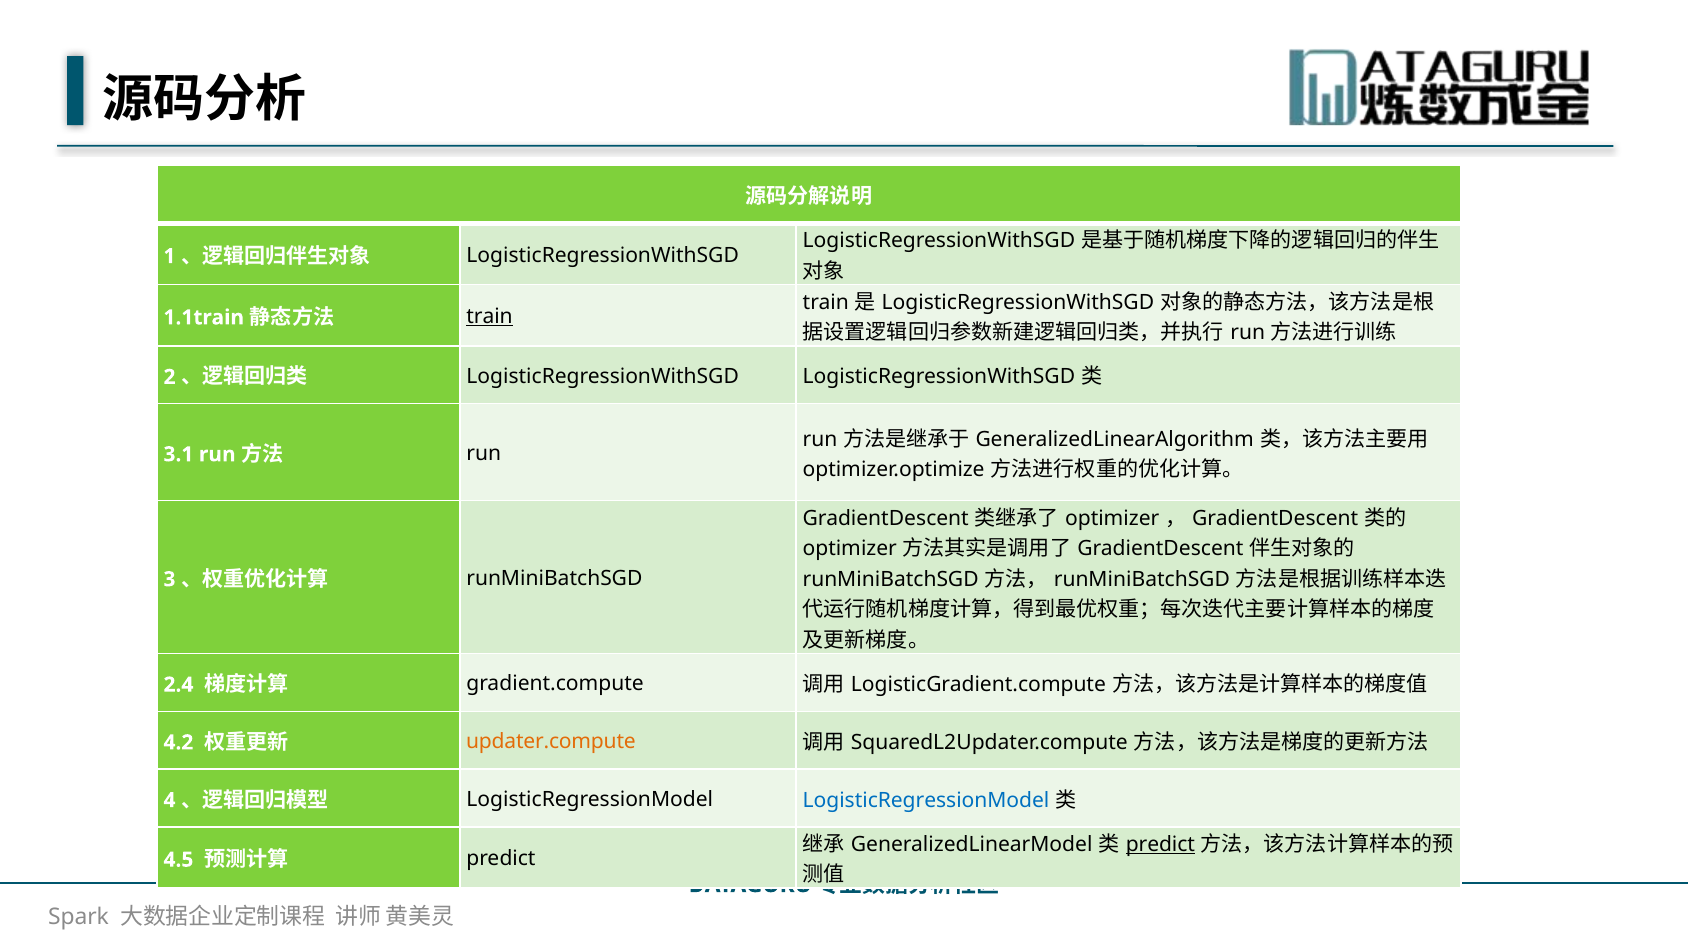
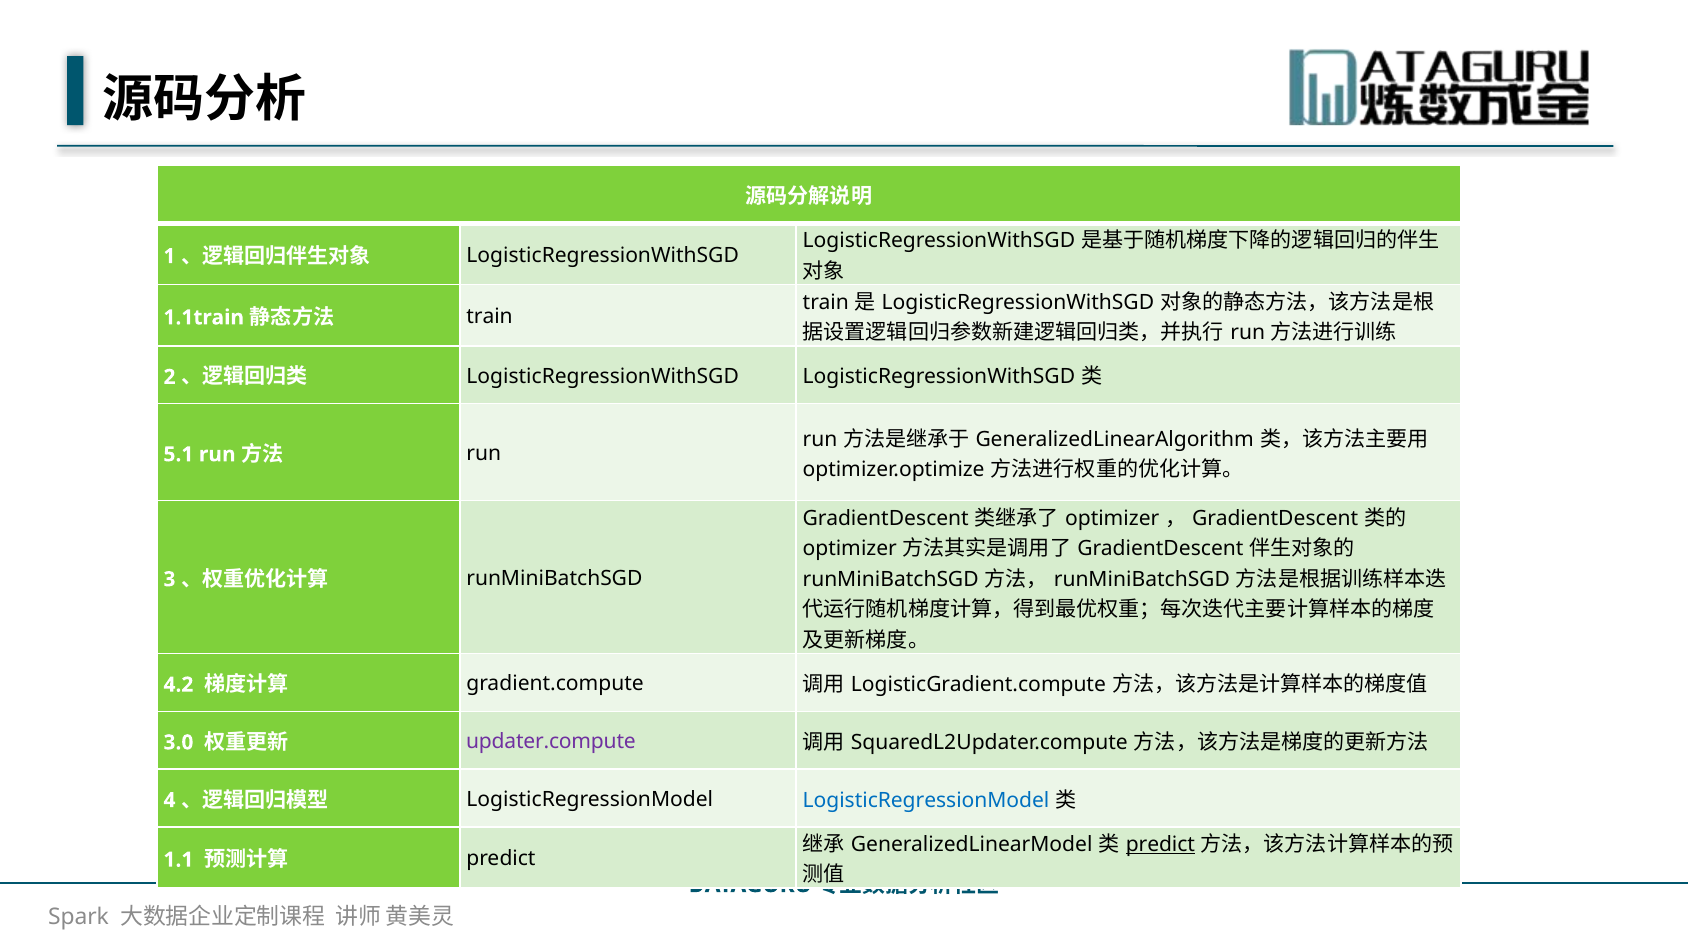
train underline: present -> none (490, 316)
3.1: 3.1 -> 5.1 (178, 454)
2.4: 2.4 -> 4.2 (178, 684)
4.2: 4.2 -> 3.0 (178, 742)
updater.compute colour: orange -> purple (551, 741)
4.5: 4.5 -> 1.1 (178, 859)
